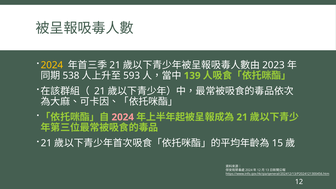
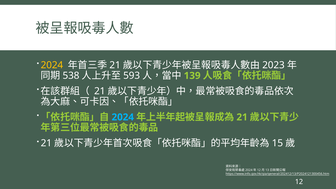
2024 colour: pink -> light blue (123, 117)
